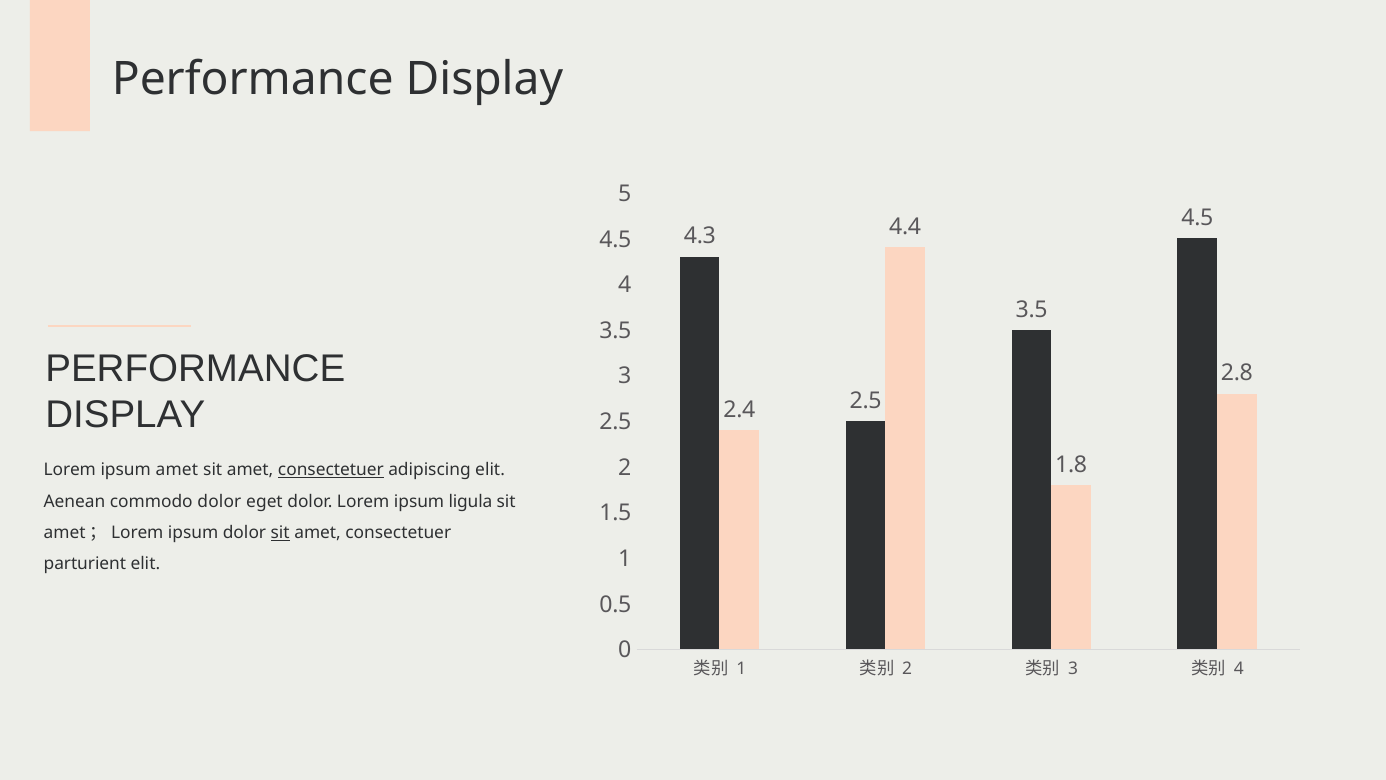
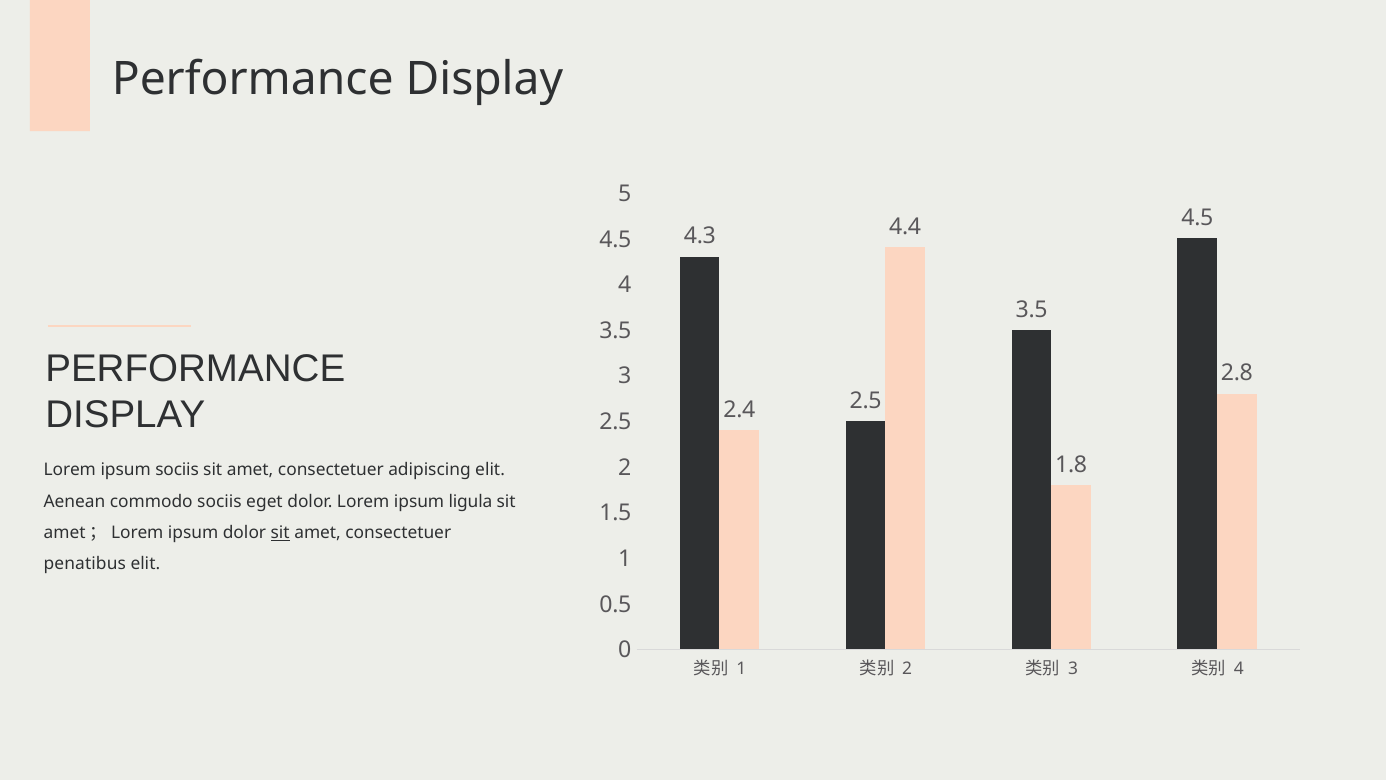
ipsum amet: amet -> sociis (177, 470)
consectetuer underline: present -> none (331, 470)
commodo dolor: dolor -> sociis (219, 501)
parturient: parturient -> penatibus (85, 564)
